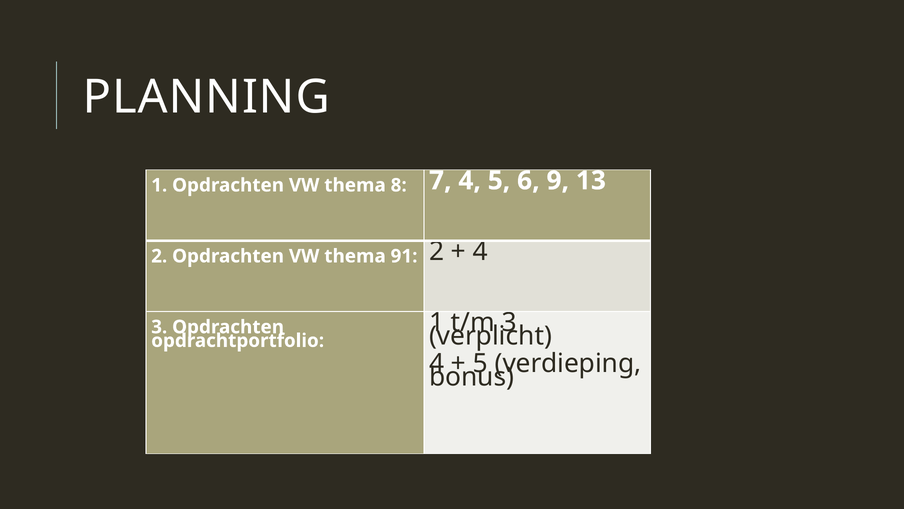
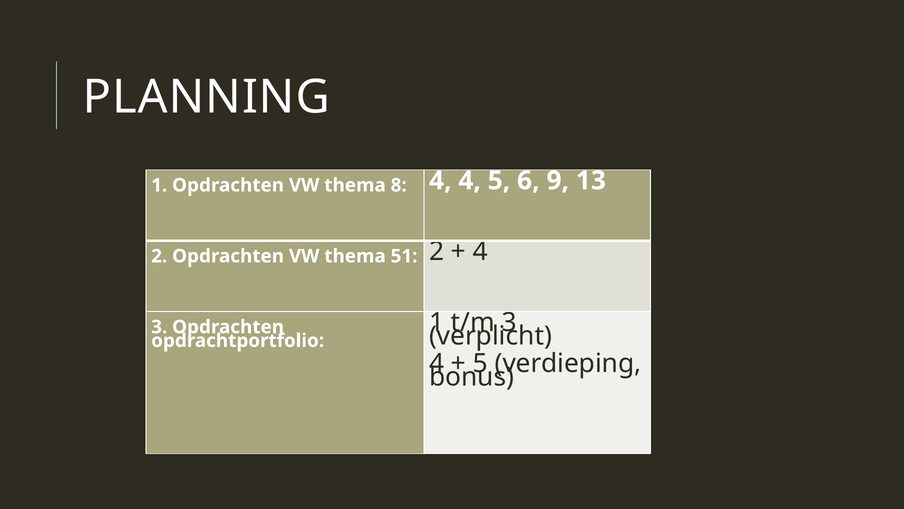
8 7: 7 -> 4 (440, 180)
91: 91 -> 51 (404, 256)
